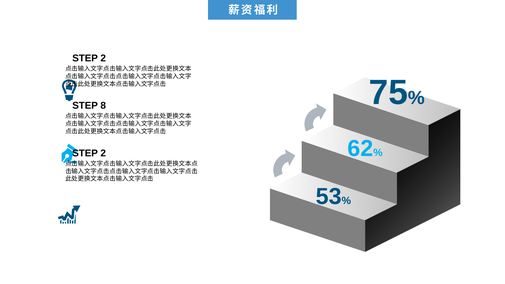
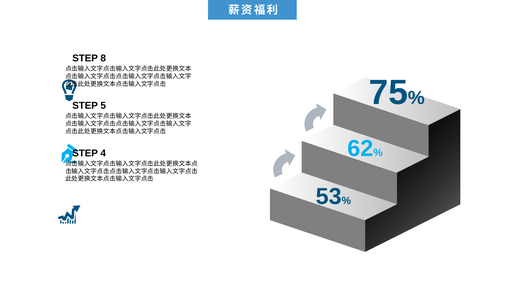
2: 2 -> 8 (103, 58)
8: 8 -> 5 (103, 106)
2: 2 -> 4 (103, 153)
